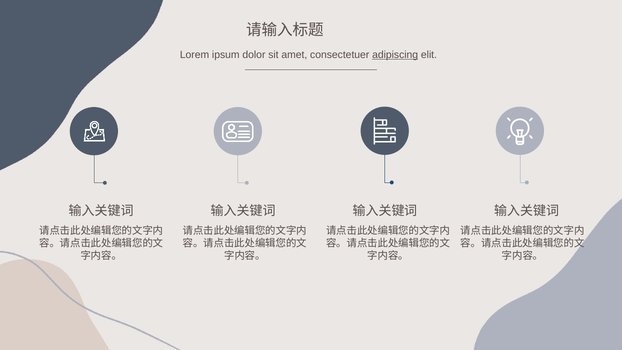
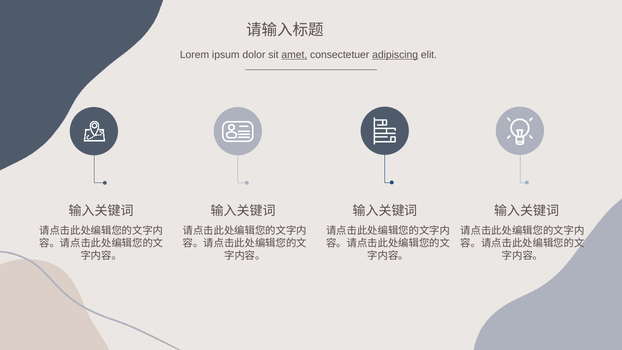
amet underline: none -> present (294, 55)
